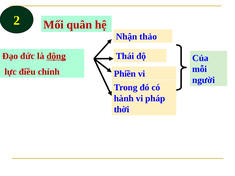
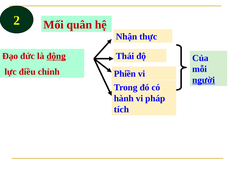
thảo: thảo -> thực (148, 37)
người underline: none -> present (204, 80)
thời: thời -> tích (121, 110)
